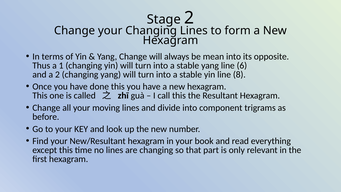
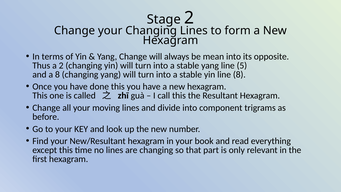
a 1: 1 -> 2 (61, 65)
6: 6 -> 5 (242, 65)
a 2: 2 -> 8 (57, 74)
